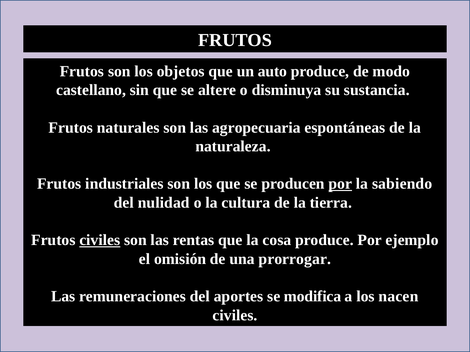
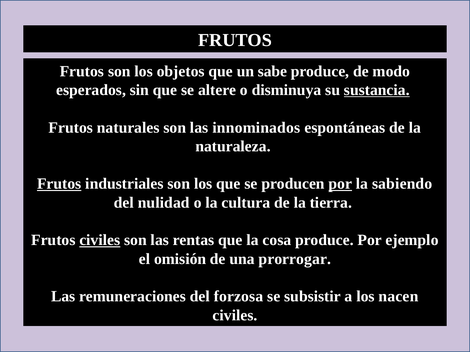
auto: auto -> sabe (273, 71)
castellano: castellano -> esperados (91, 90)
sustancia underline: none -> present (377, 90)
agropecuaria: agropecuaria -> innominados (256, 128)
Frutos underline: none -> present (59, 184)
aportes: aportes -> forzosa (239, 297)
modifica: modifica -> subsistir (313, 297)
